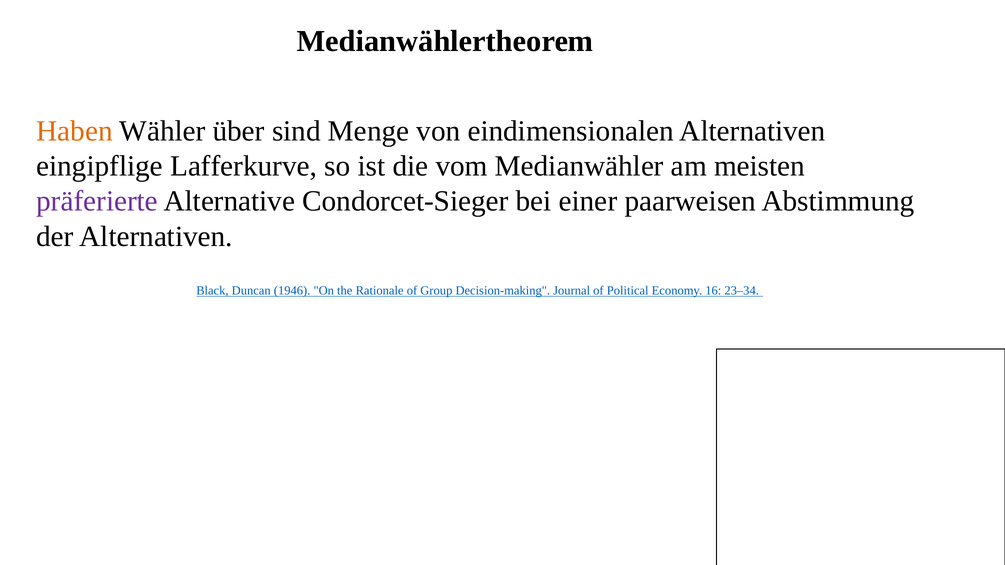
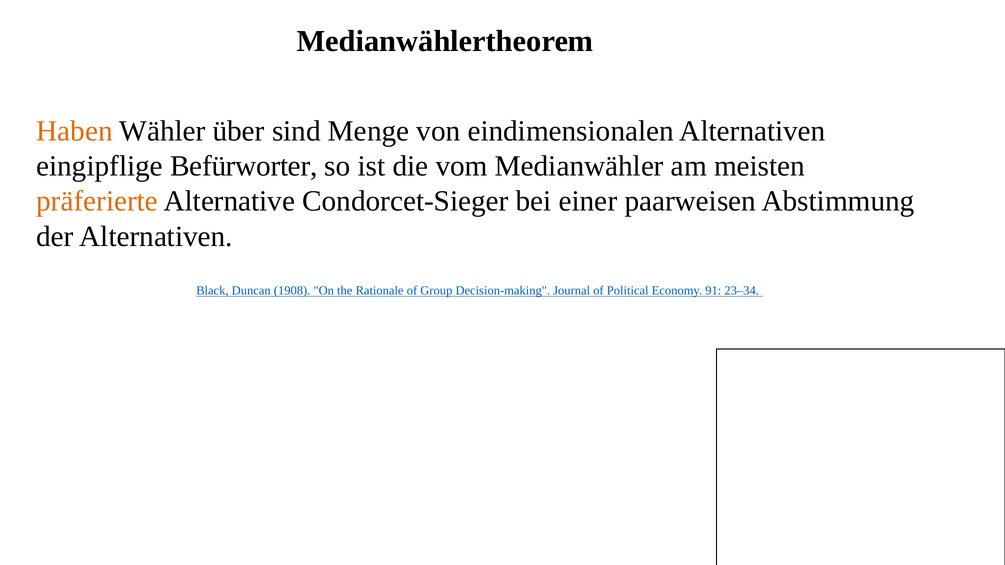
Lafferkurve: Lafferkurve -> Befürworter (244, 166)
präferierte colour: purple -> orange (97, 201)
1946: 1946 -> 1908 (292, 291)
16: 16 -> 91 (713, 291)
